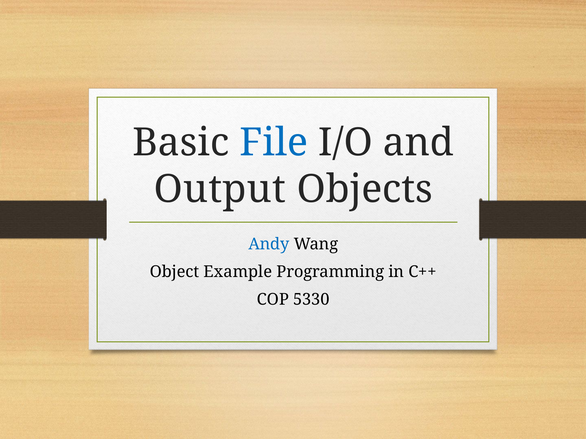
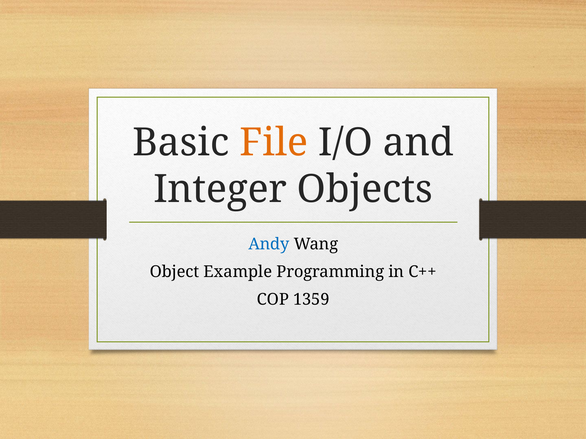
File colour: blue -> orange (274, 143)
Output: Output -> Integer (220, 190)
5330: 5330 -> 1359 (311, 300)
